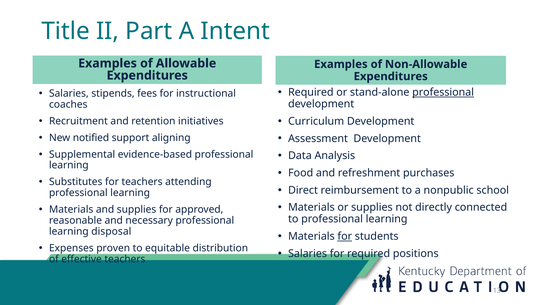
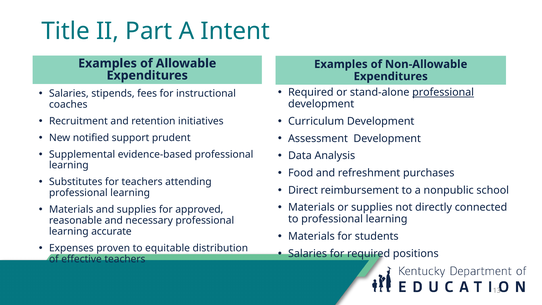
aligning: aligning -> prudent (171, 138)
disposal: disposal -> accurate (111, 231)
for underline: present -> none (345, 236)
